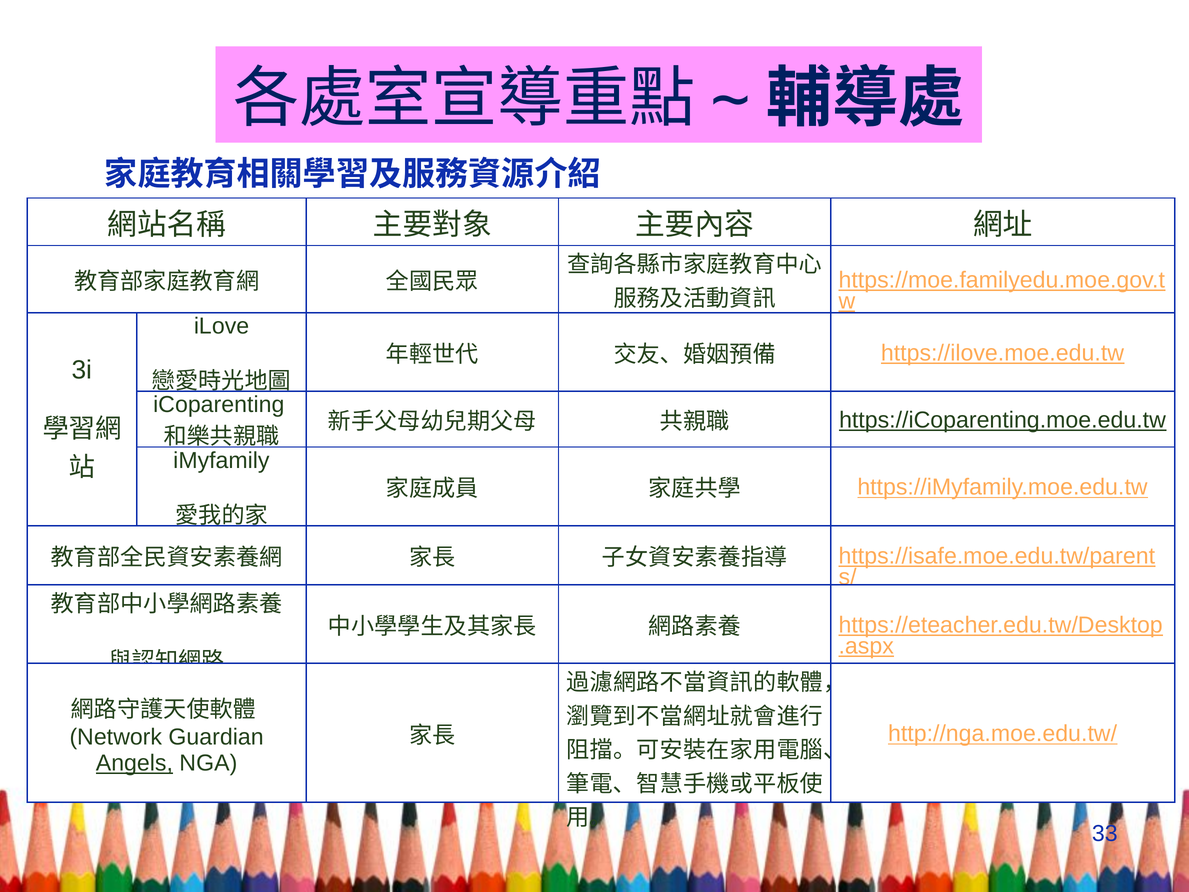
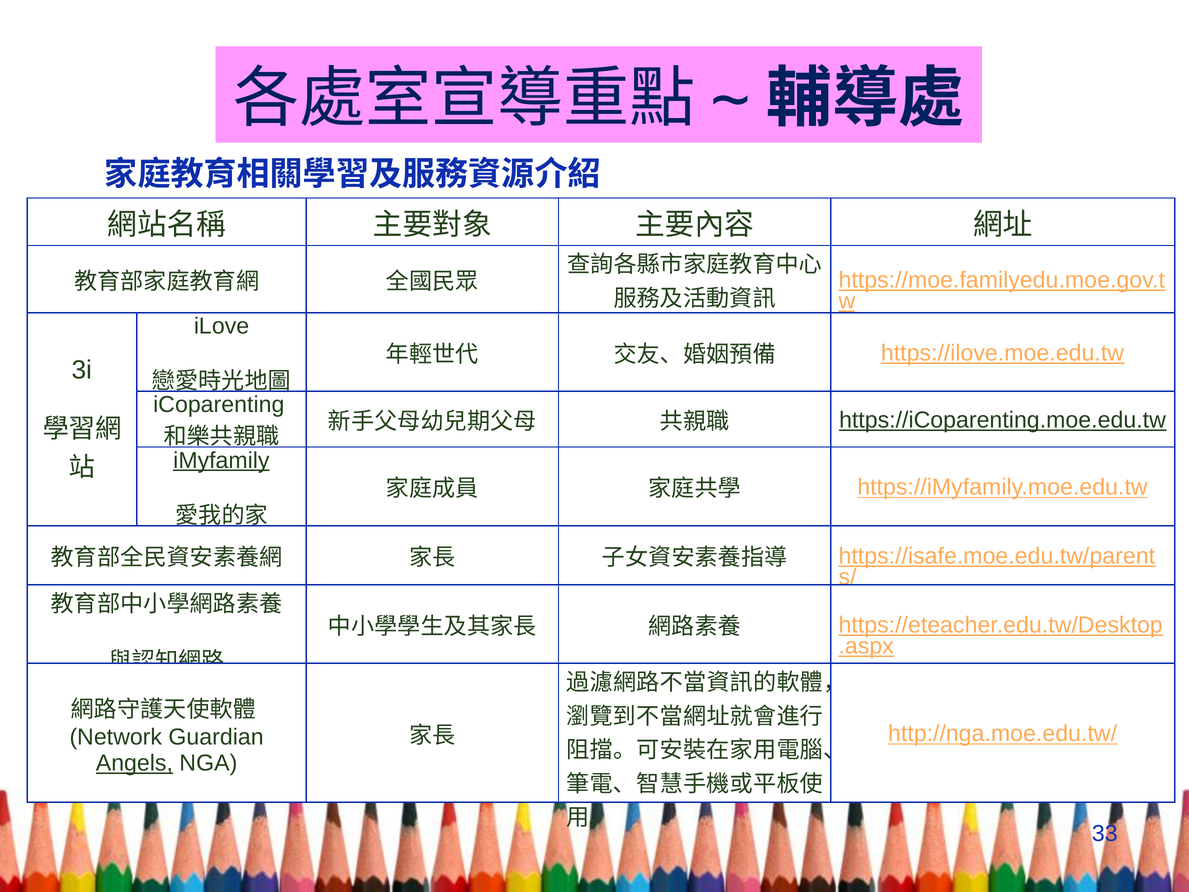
iMyfamily underline: none -> present (221, 460)
